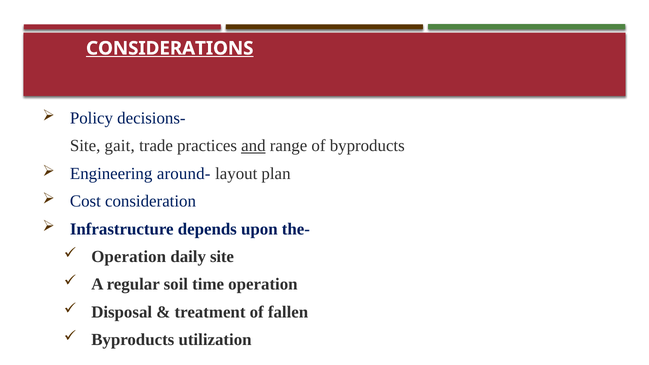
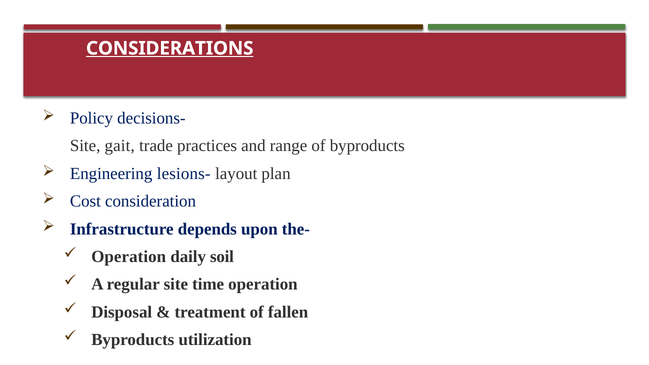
and underline: present -> none (253, 146)
around-: around- -> lesions- (184, 174)
daily site: site -> soil (222, 257)
regular soil: soil -> site (176, 284)
